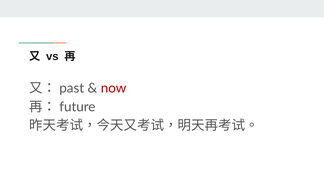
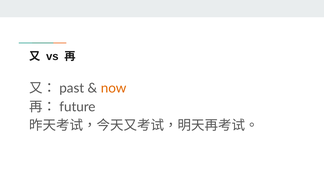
now colour: red -> orange (114, 88)
